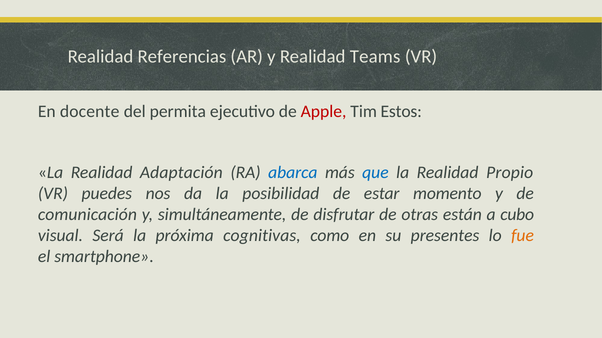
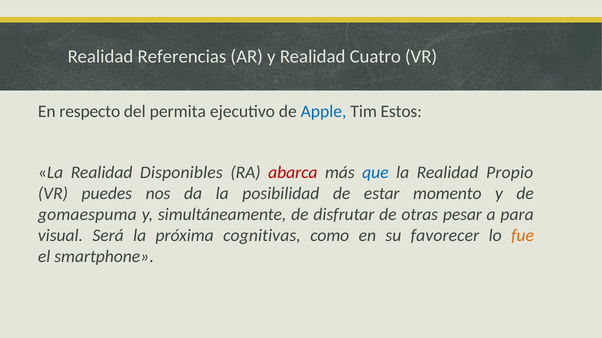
Teams: Teams -> Cuatro (375, 57)
docente: docente -> respecto (90, 112)
Apple colour: red -> blue (324, 112)
Adaptación: Adaptación -> Disponibles (181, 173)
abarca colour: blue -> red (293, 173)
comunicación: comunicación -> gomaespuma (87, 215)
están: están -> pesar (462, 215)
cubo: cubo -> para (517, 215)
presentes: presentes -> favorecer (445, 236)
